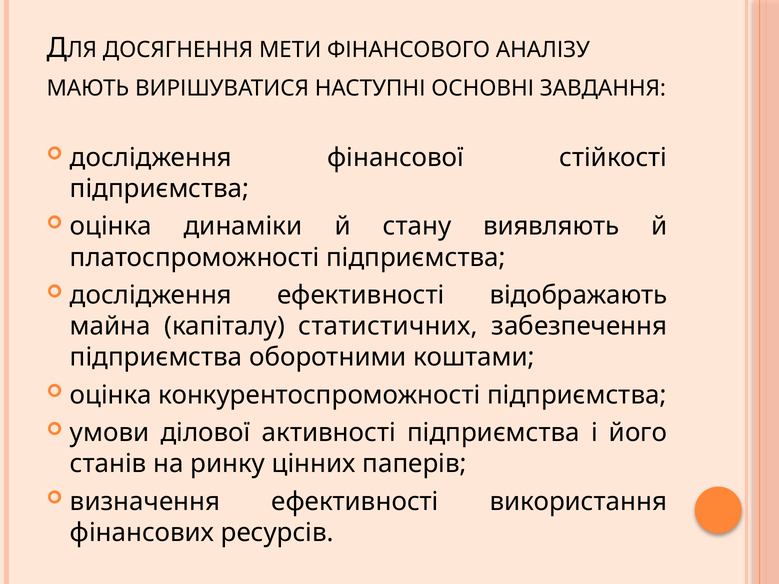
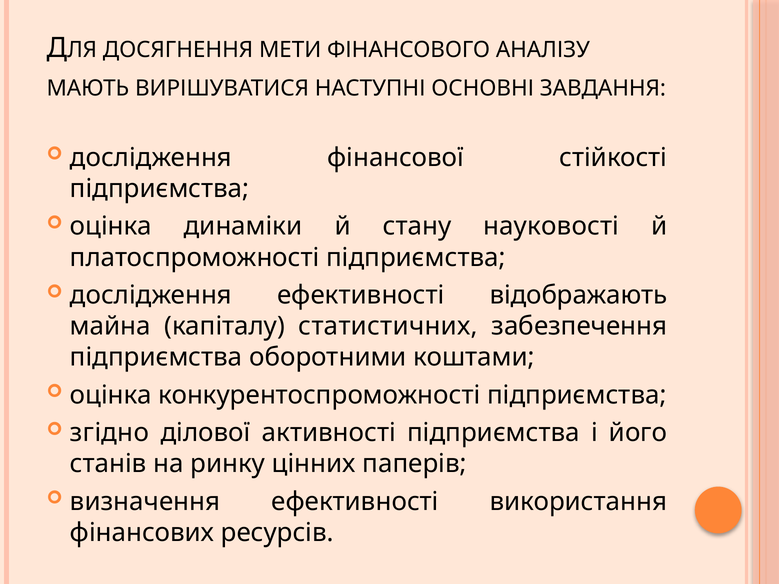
виявляють: виявляють -> науковості (551, 226)
умови: умови -> згідно (110, 433)
